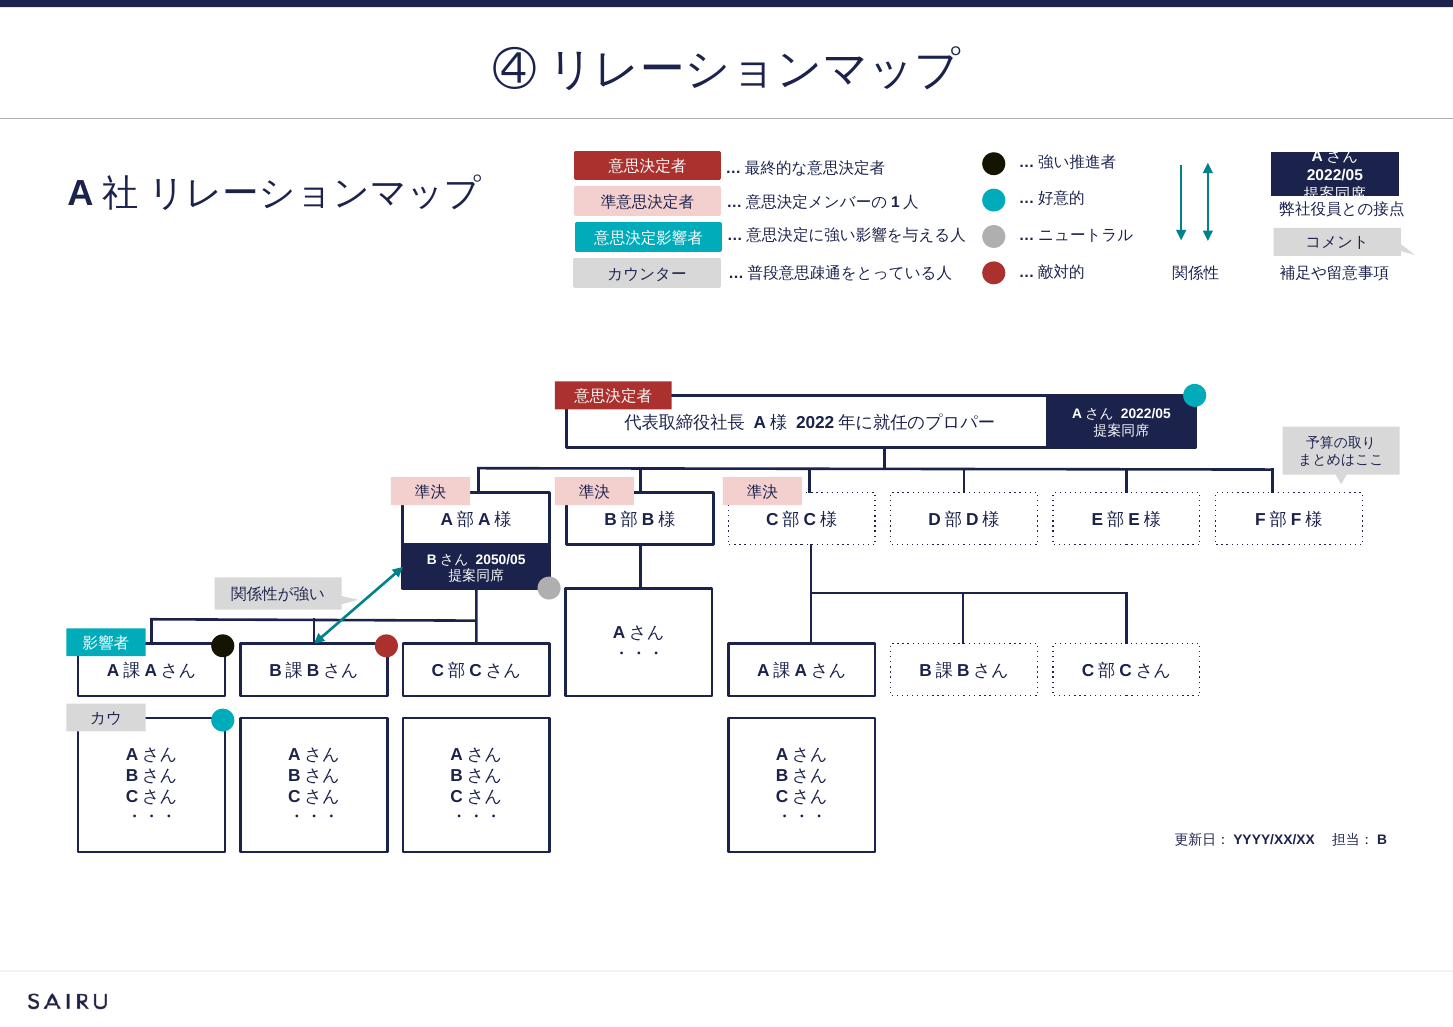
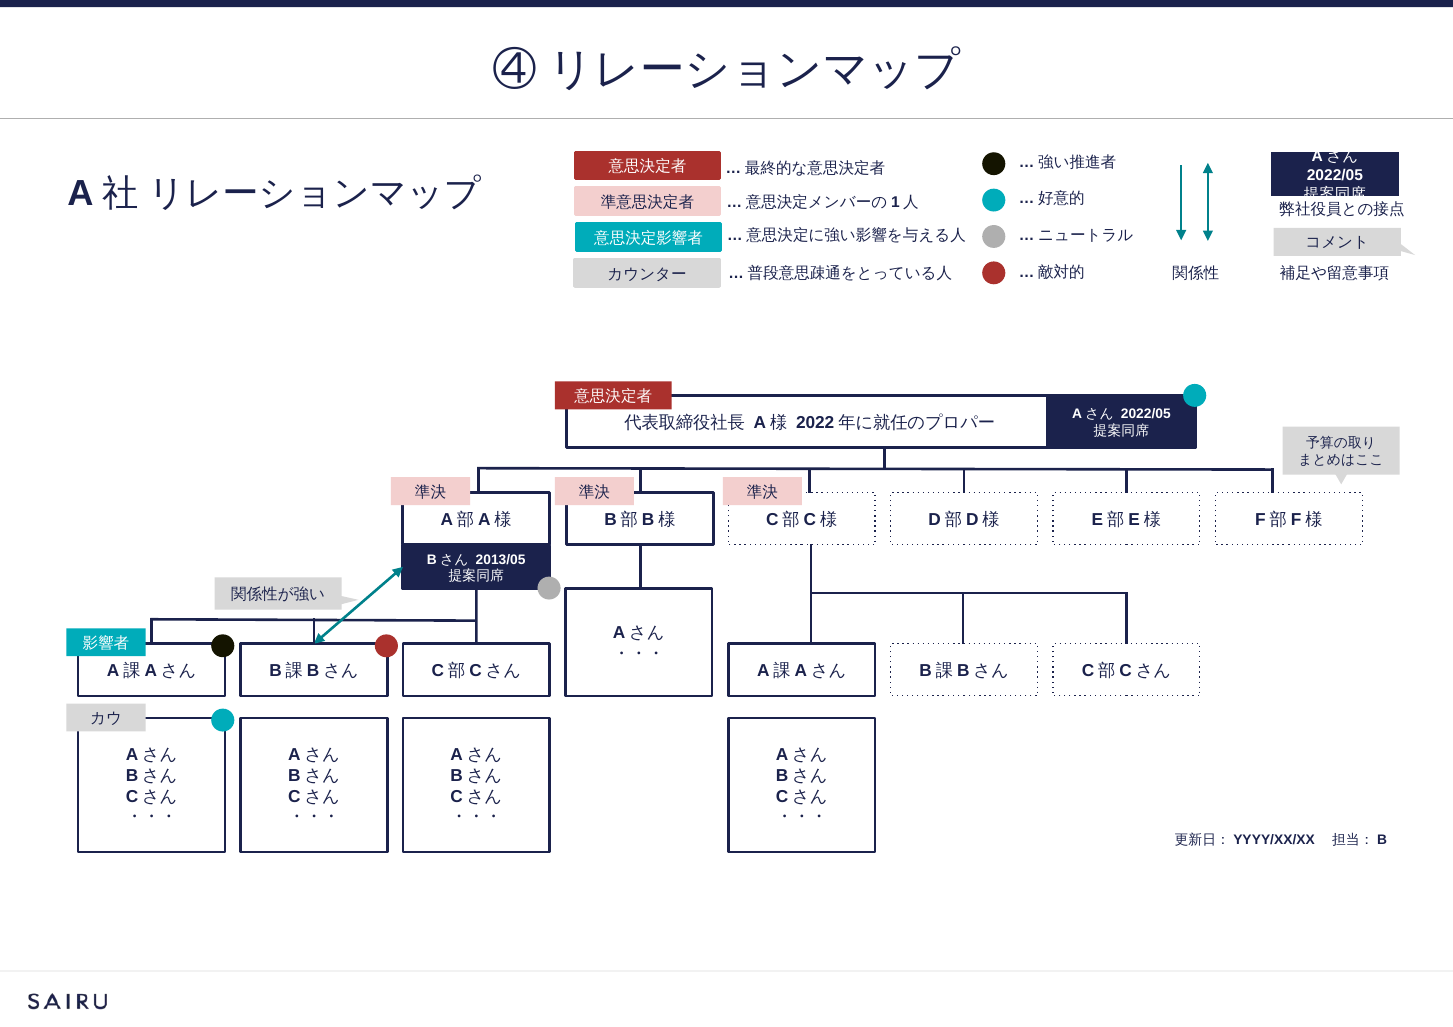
2050/05: 2050/05 -> 2013/05 (501, 560)
